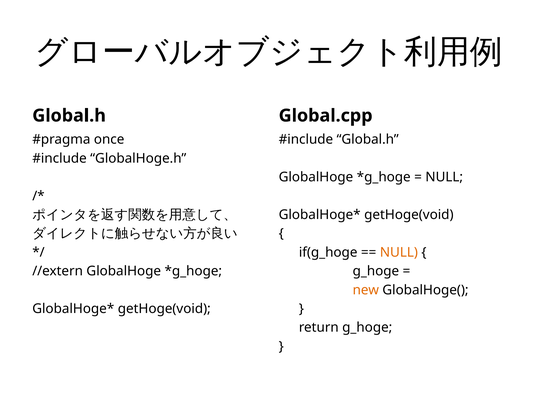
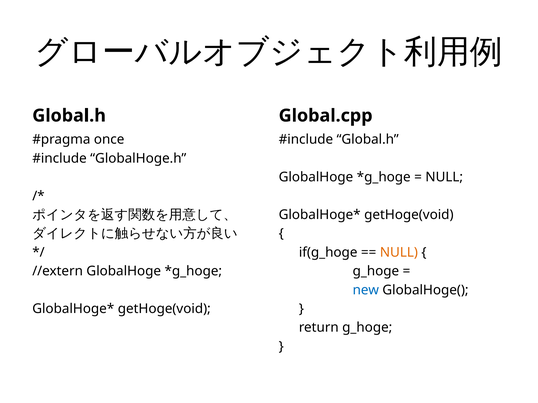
new colour: orange -> blue (366, 290)
